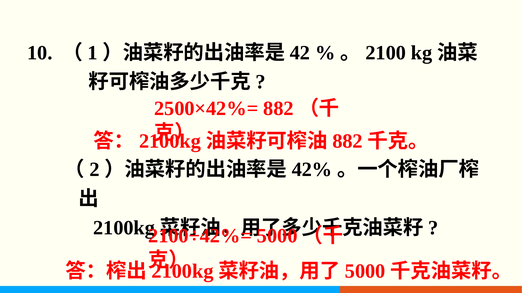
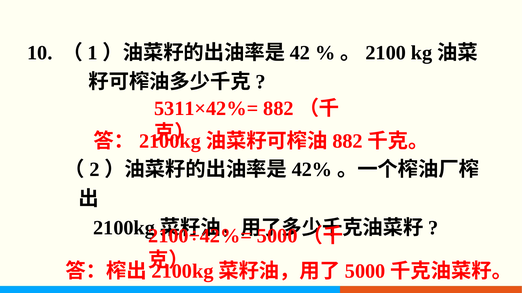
2500×42%=: 2500×42%= -> 5311×42%= (206, 109)
